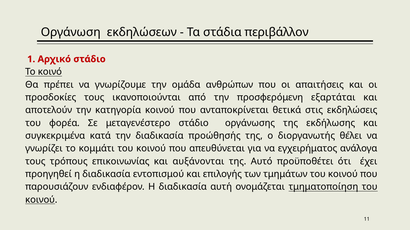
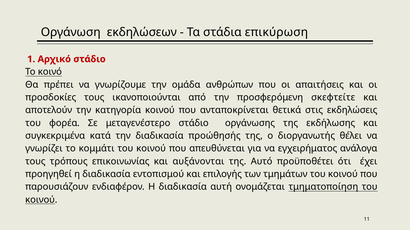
περιβάλλον: περιβάλλον -> επικύρωση (276, 32)
εξαρτάται: εξαρτάται -> σκεφτείτε (333, 98)
